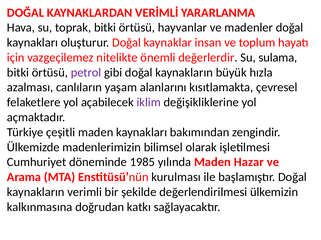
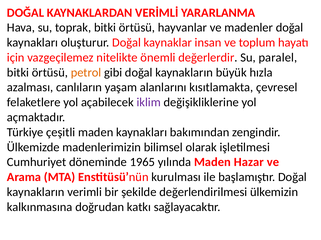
sulama: sulama -> paralel (278, 58)
petrol colour: purple -> orange (86, 73)
1985: 1985 -> 1965 (142, 163)
